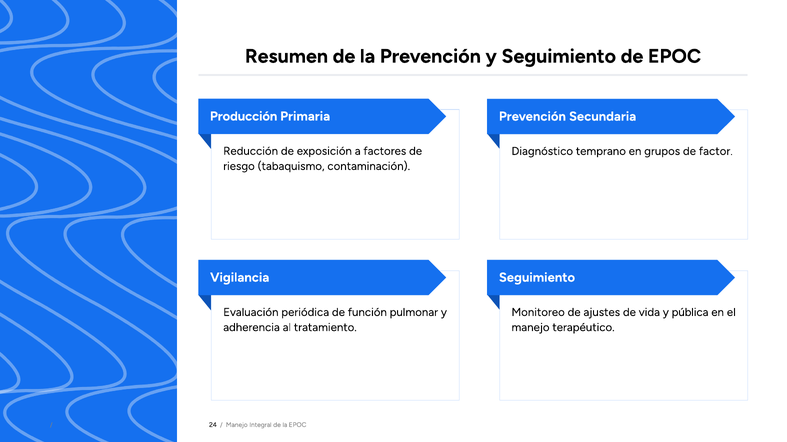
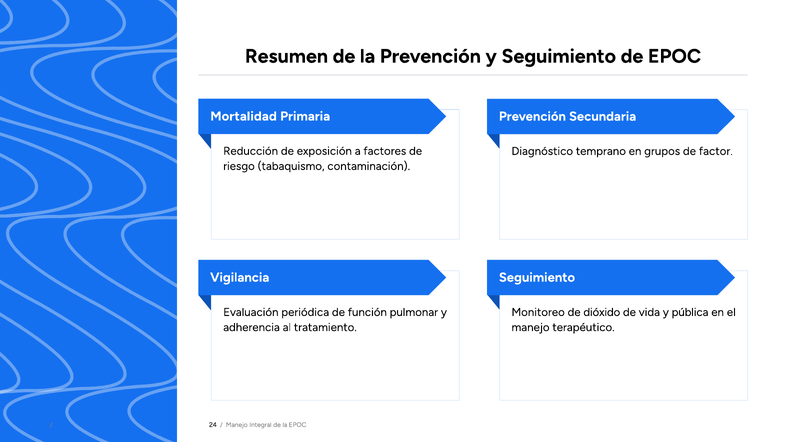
Producción: Producción -> Mortalidad (244, 116)
ajustes: ajustes -> dióxido (602, 313)
